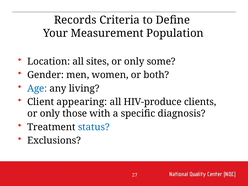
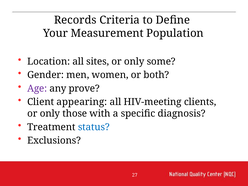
Age colour: blue -> purple (37, 88)
living: living -> prove (84, 88)
HIV-produce: HIV-produce -> HIV-meeting (153, 102)
